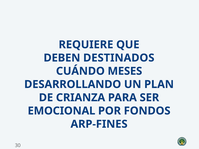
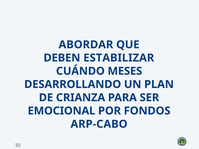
REQUIERE: REQUIERE -> ABORDAR (86, 45)
DESTINADOS: DESTINADOS -> ESTABILIZAR (119, 58)
ARP-FINES: ARP-FINES -> ARP-CABO (99, 124)
